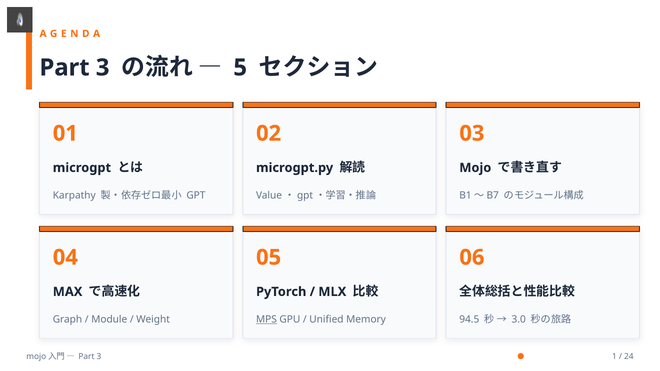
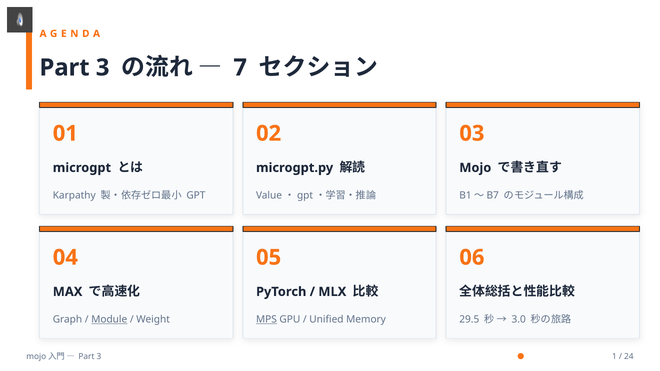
5: 5 -> 7 (240, 68)
Module underline: none -> present (109, 320)
94.5: 94.5 -> 29.5 (469, 320)
